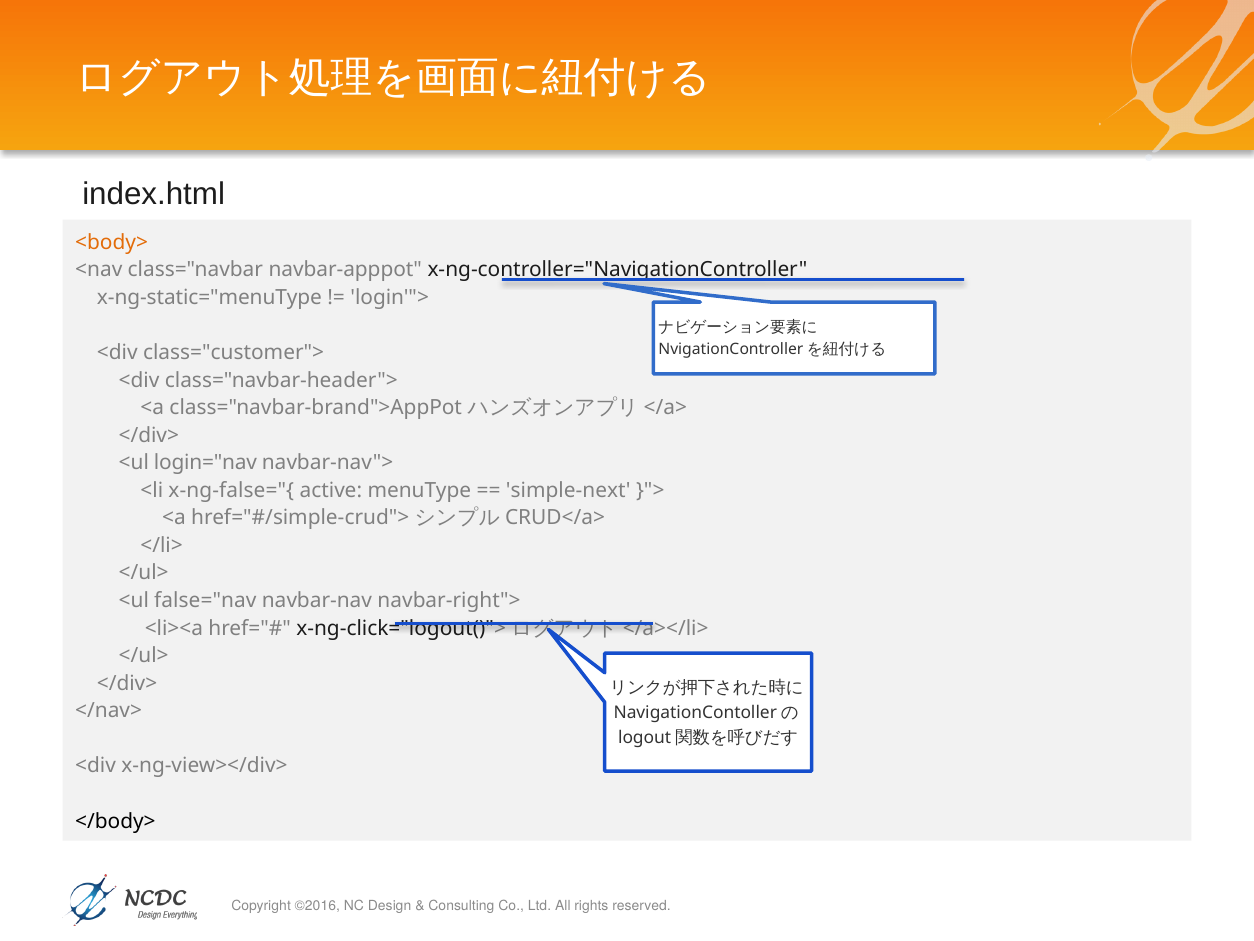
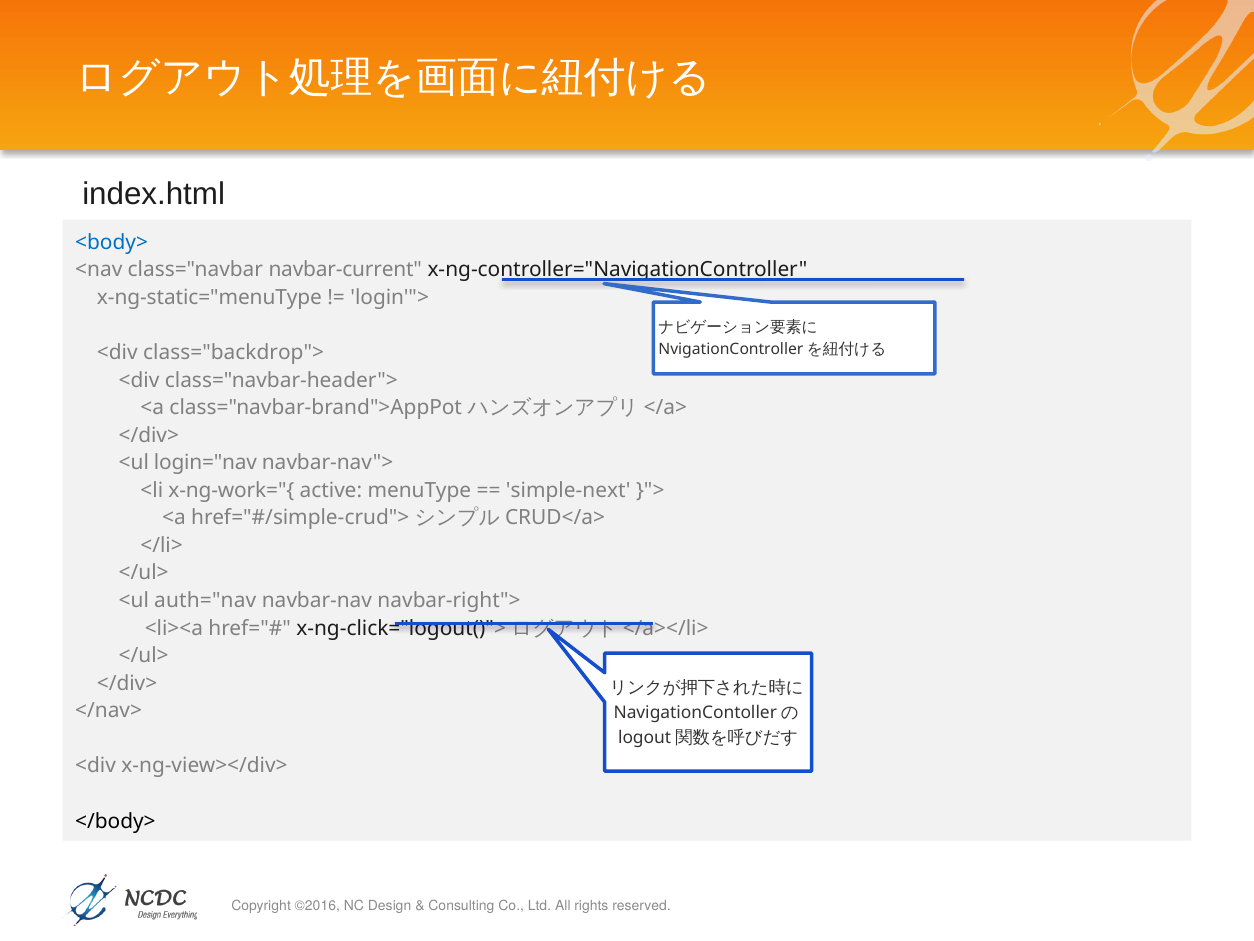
<body> colour: orange -> blue (112, 242)
navbar-apppot: navbar-apppot -> navbar-current (345, 270)
class="customer">: class="customer"> -> class="backdrop"> (234, 352)
x-ng-false="{: x-ng-false="{ -> x-ng-work="{ (231, 490)
false="nav: false="nav -> auth="nav (205, 600)
